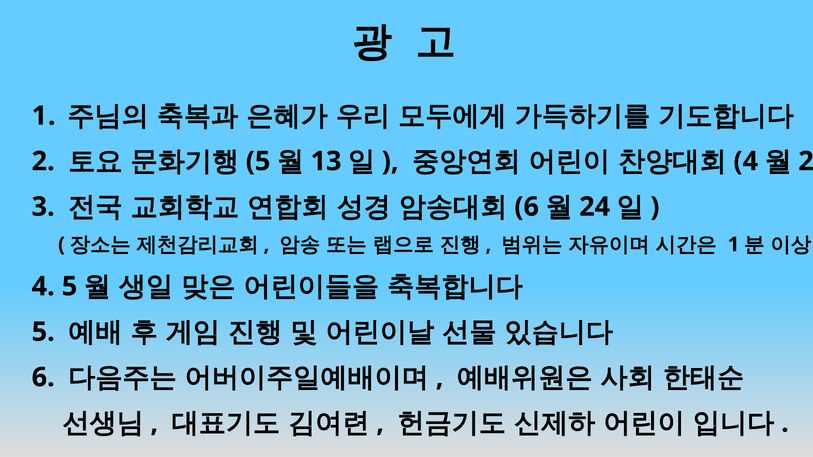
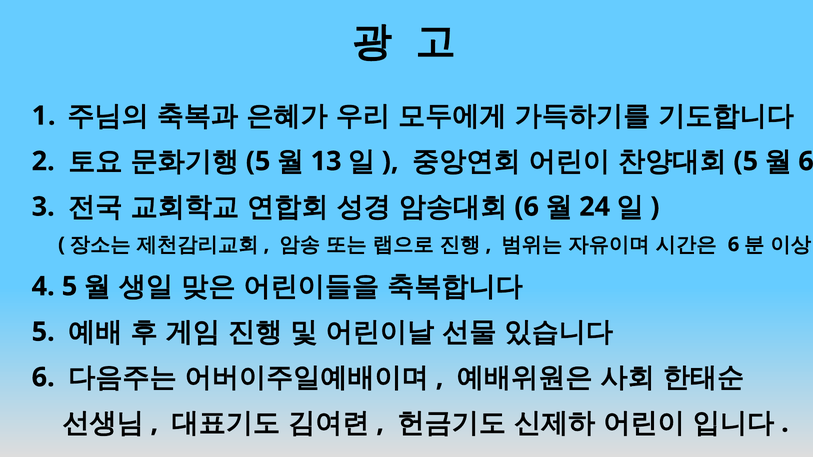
4: 4 -> 5 (746, 161)
2: 2 -> 6 (806, 161)
1: 1 -> 6 (734, 245)
